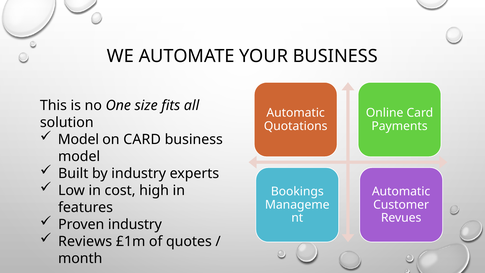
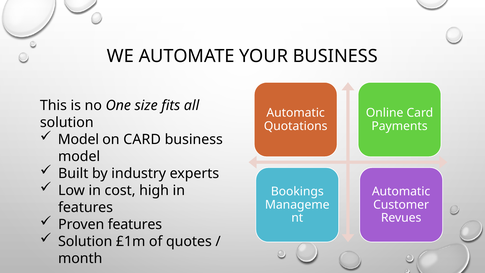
Proven industry: industry -> features (135, 224)
Reviews: Reviews -> Solution (85, 241)
